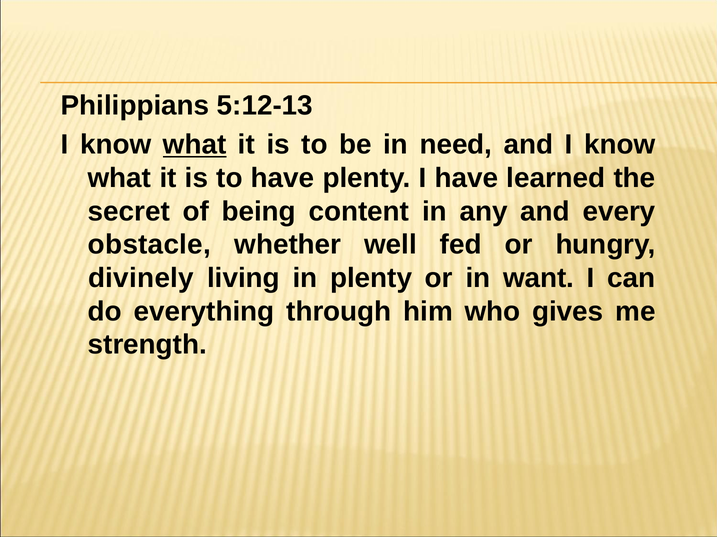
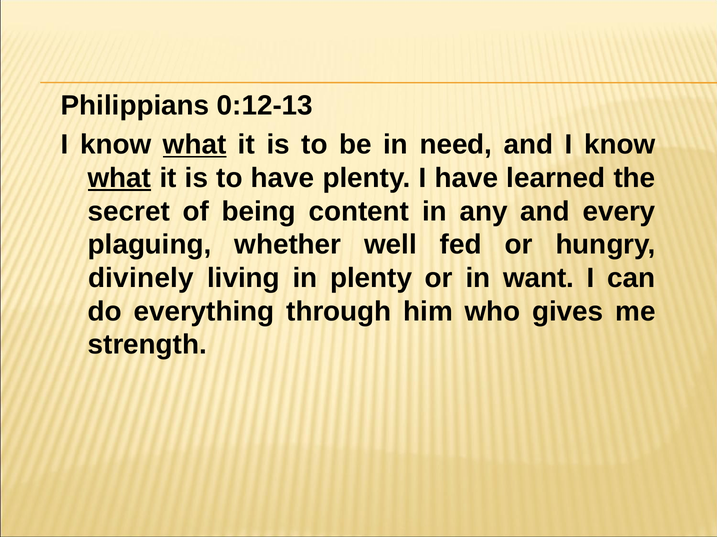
5:12-13: 5:12-13 -> 0:12-13 (265, 106)
what underline: none -> present (120, 178)
obstacle: obstacle -> plaguing (150, 245)
